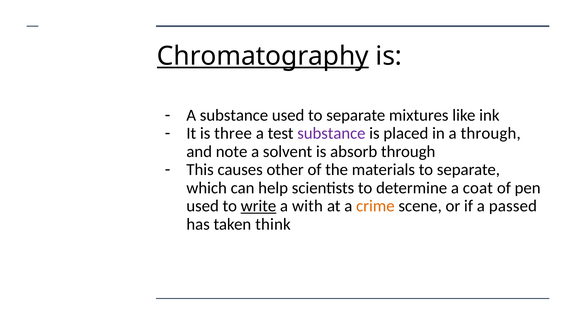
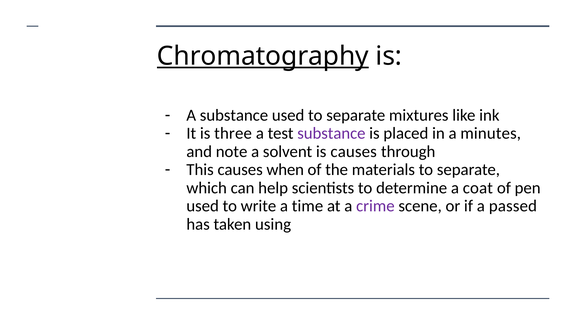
a through: through -> minutes (491, 133)
is absorb: absorb -> causes (354, 152)
other: other -> when (285, 170)
write underline: present -> none (258, 206)
with: with -> time (307, 206)
crime colour: orange -> purple (375, 206)
think: think -> using (273, 224)
